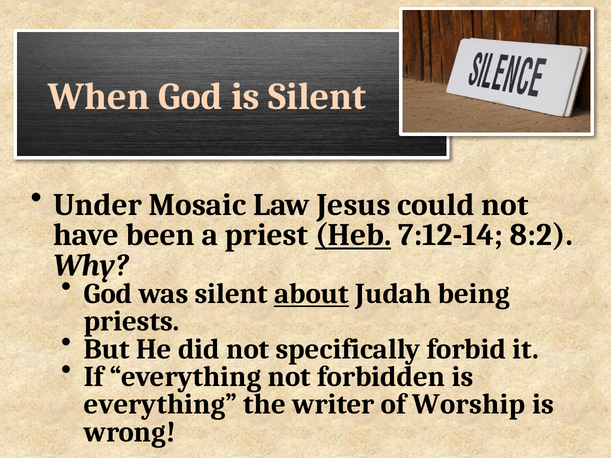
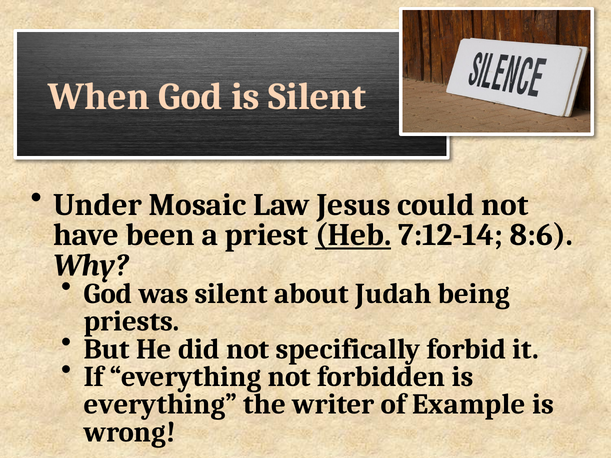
8:2: 8:2 -> 8:6 (541, 235)
about underline: present -> none (312, 294)
Worship: Worship -> Example (469, 405)
